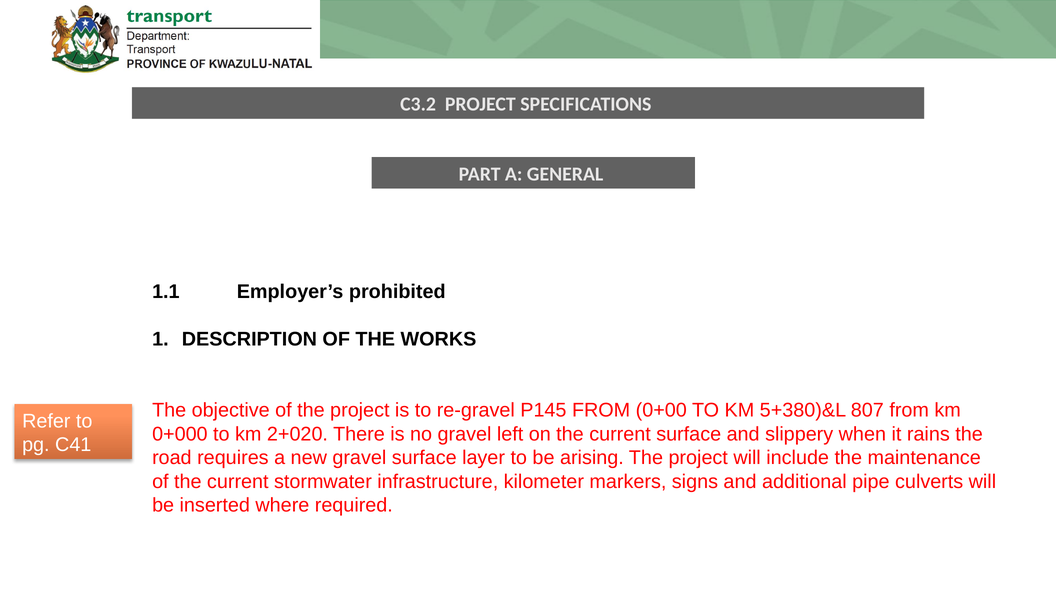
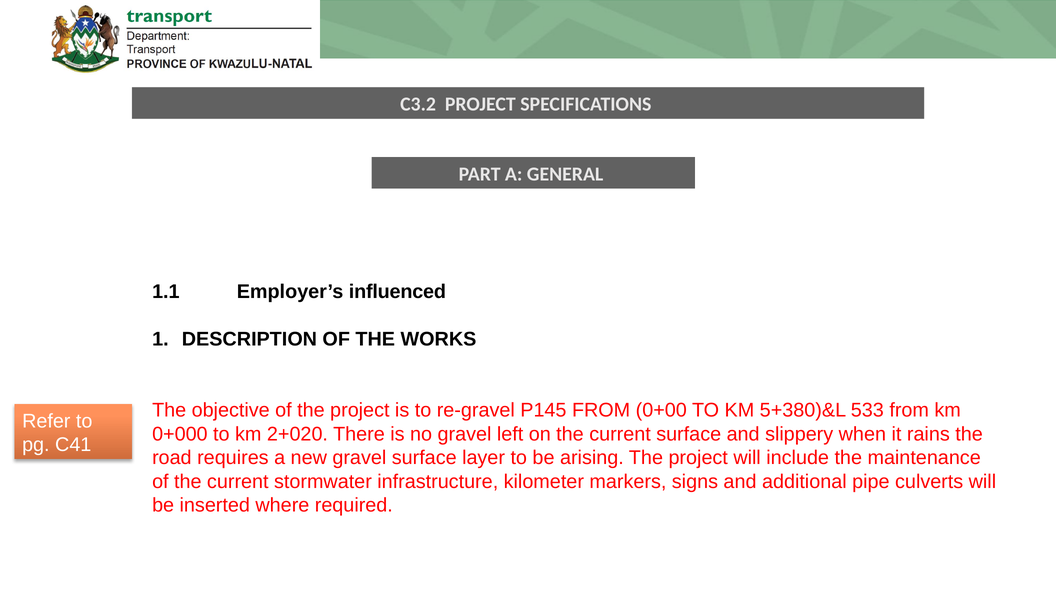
prohibited: prohibited -> influenced (397, 292)
807: 807 -> 533 (867, 410)
